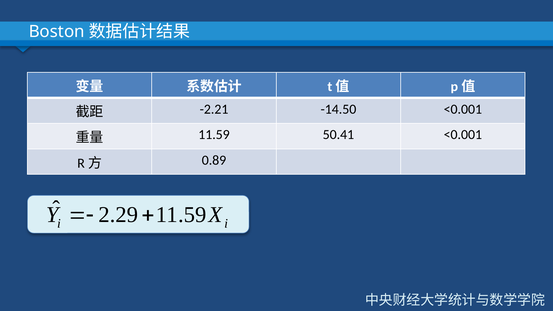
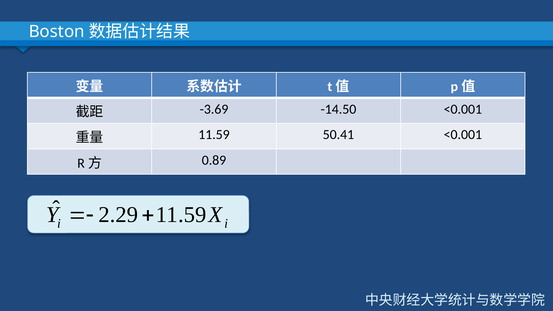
-2.21: -2.21 -> -3.69 (214, 109)
